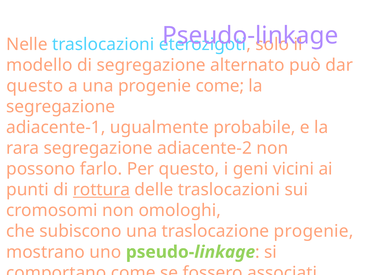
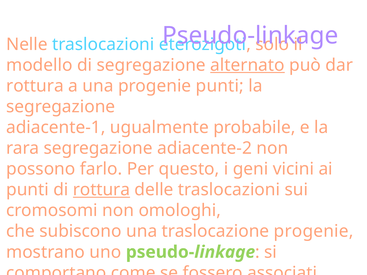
alternato underline: none -> present (247, 65)
questo: questo -> rottura (35, 86)
progenie come: come -> punti (220, 86)
